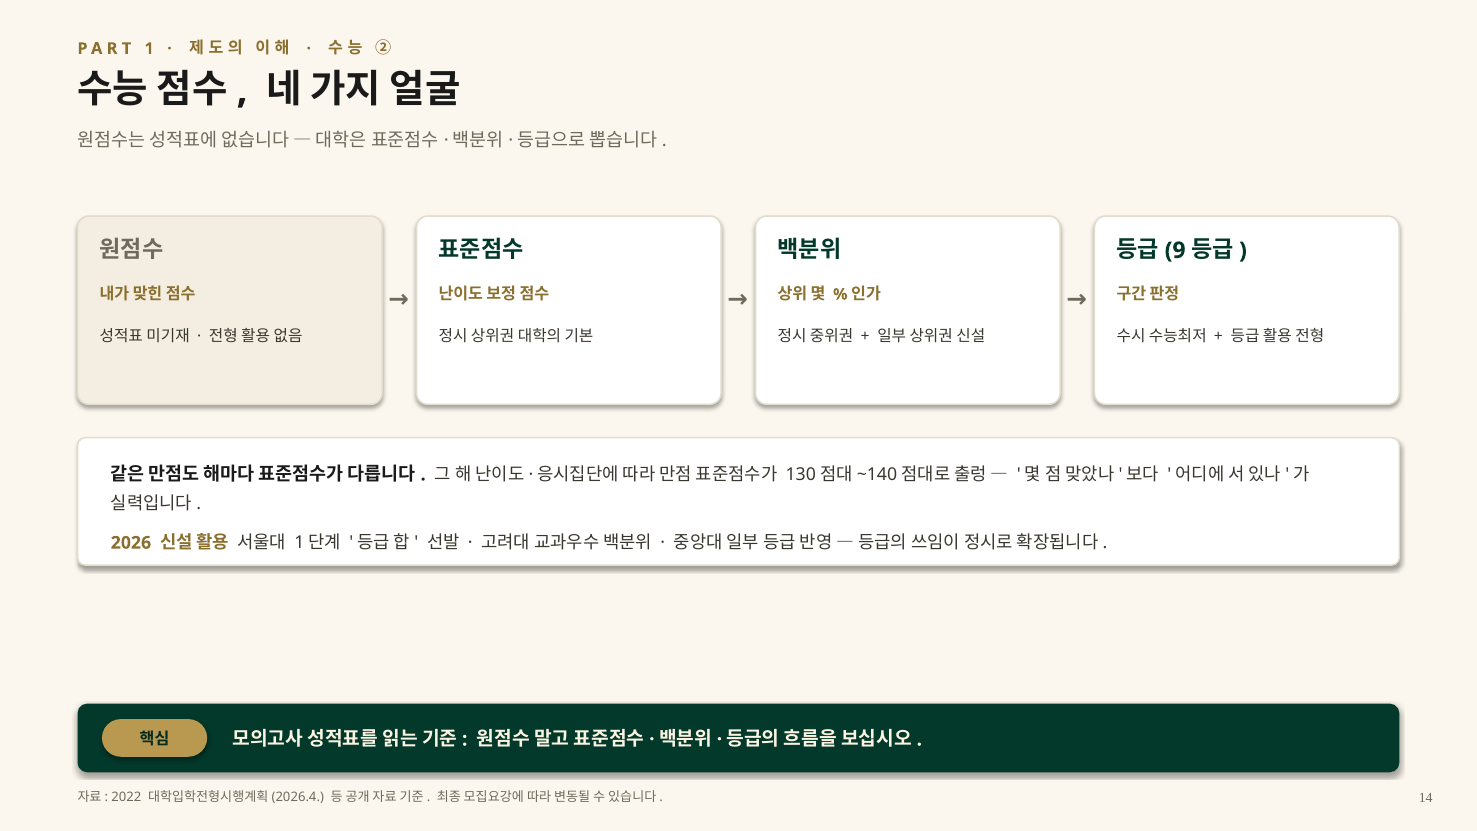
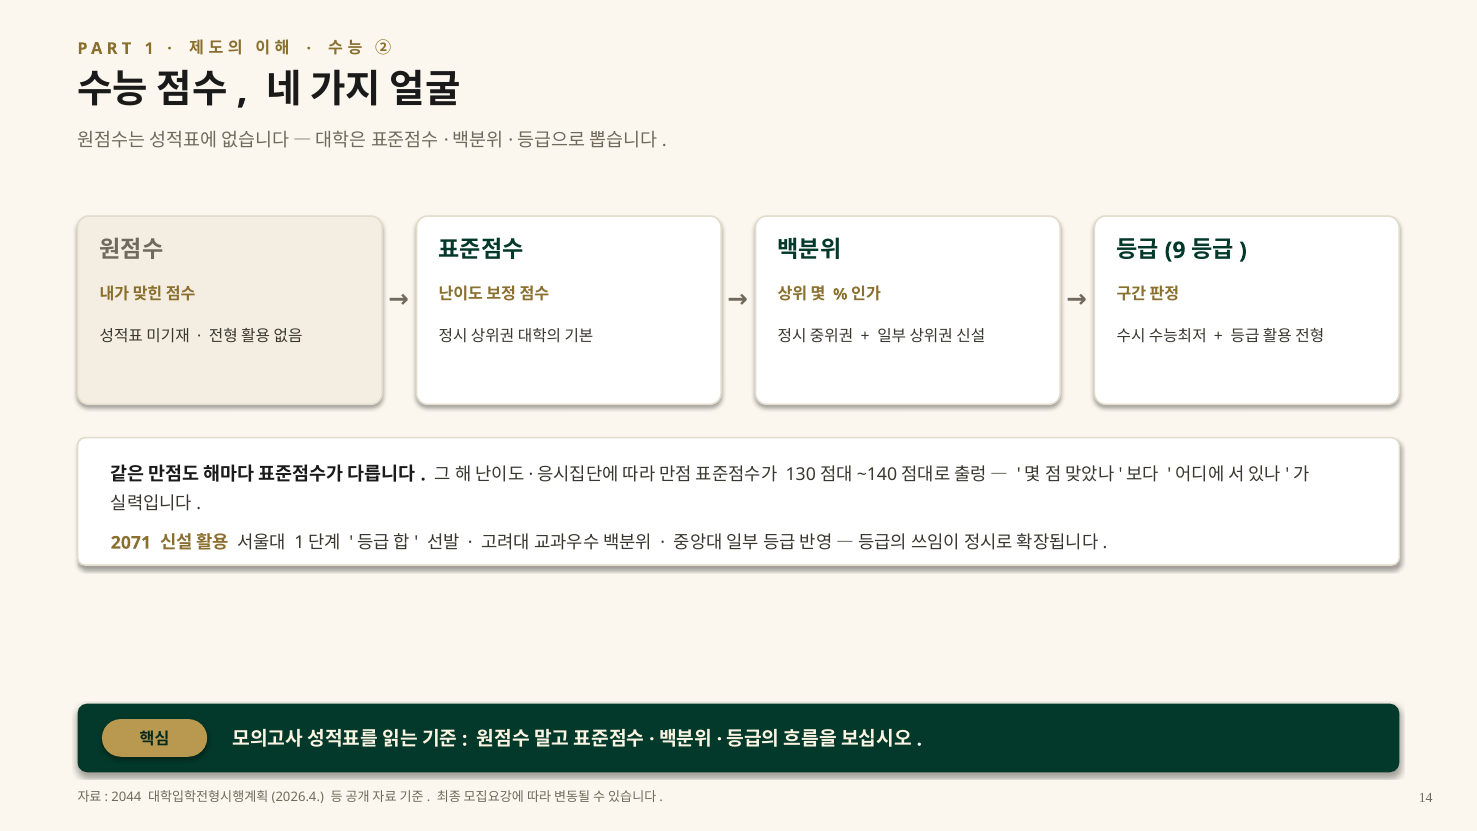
2026: 2026 -> 2071 (131, 543)
2022: 2022 -> 2044 (126, 797)
